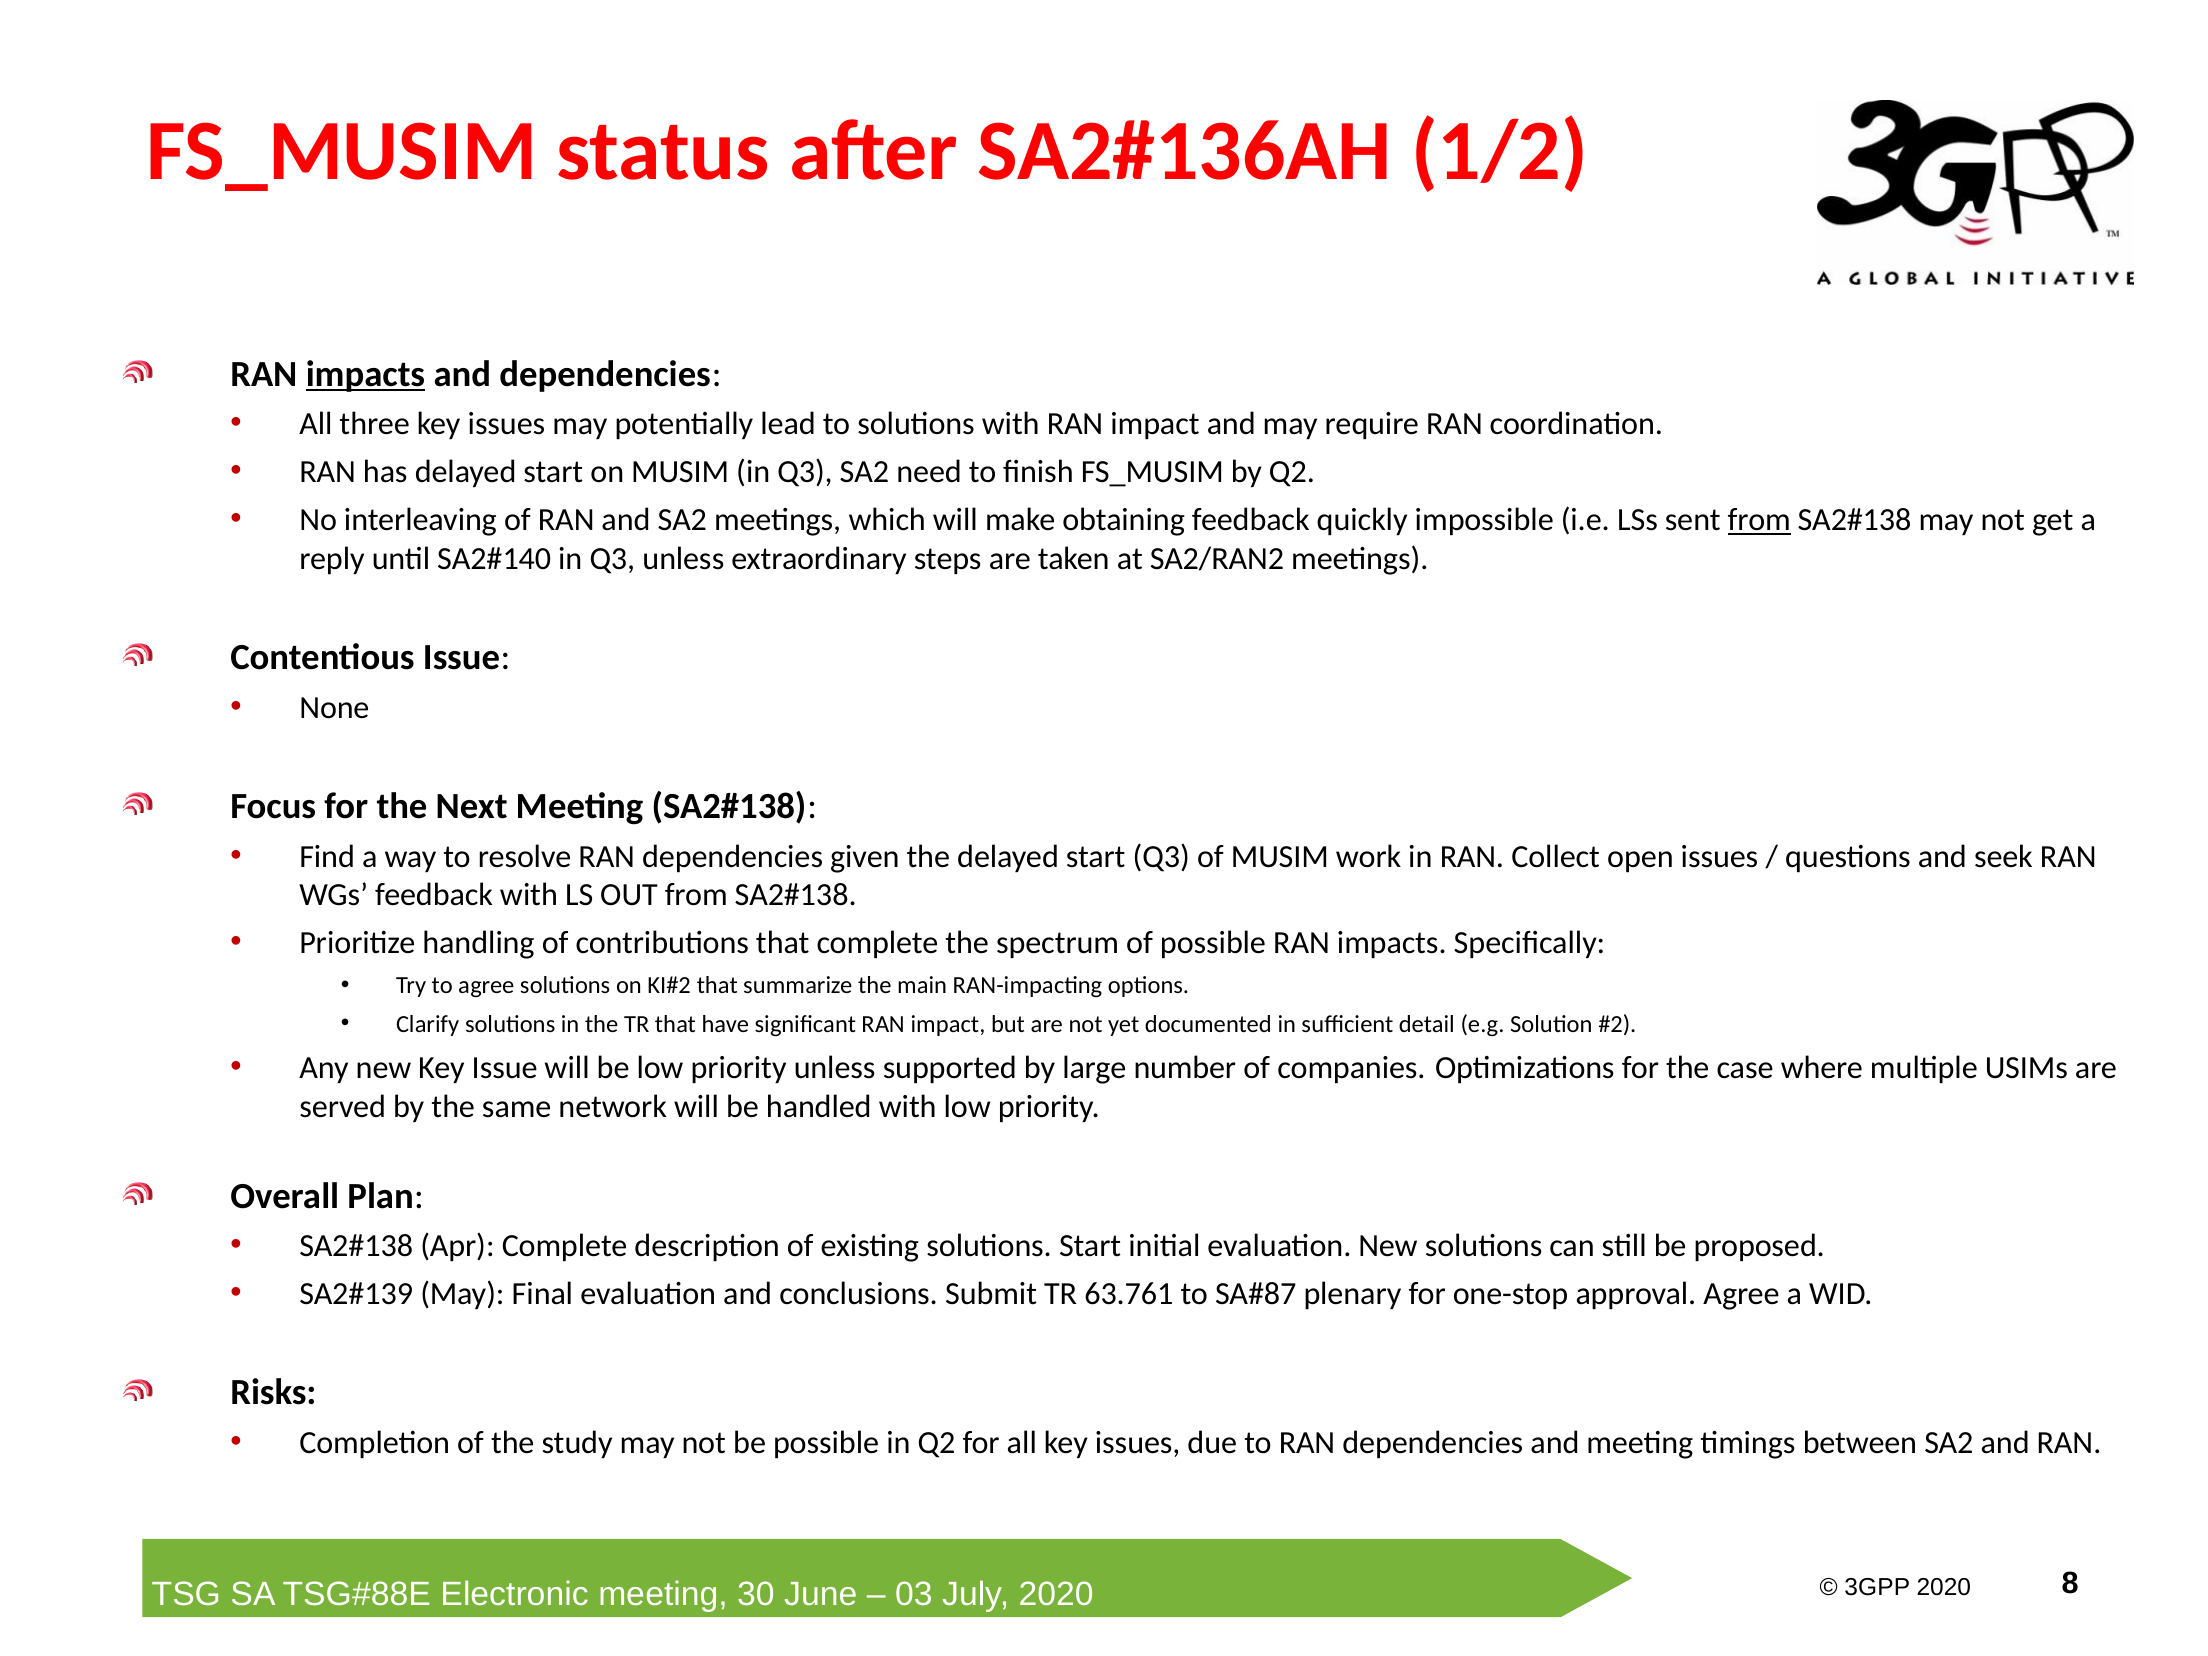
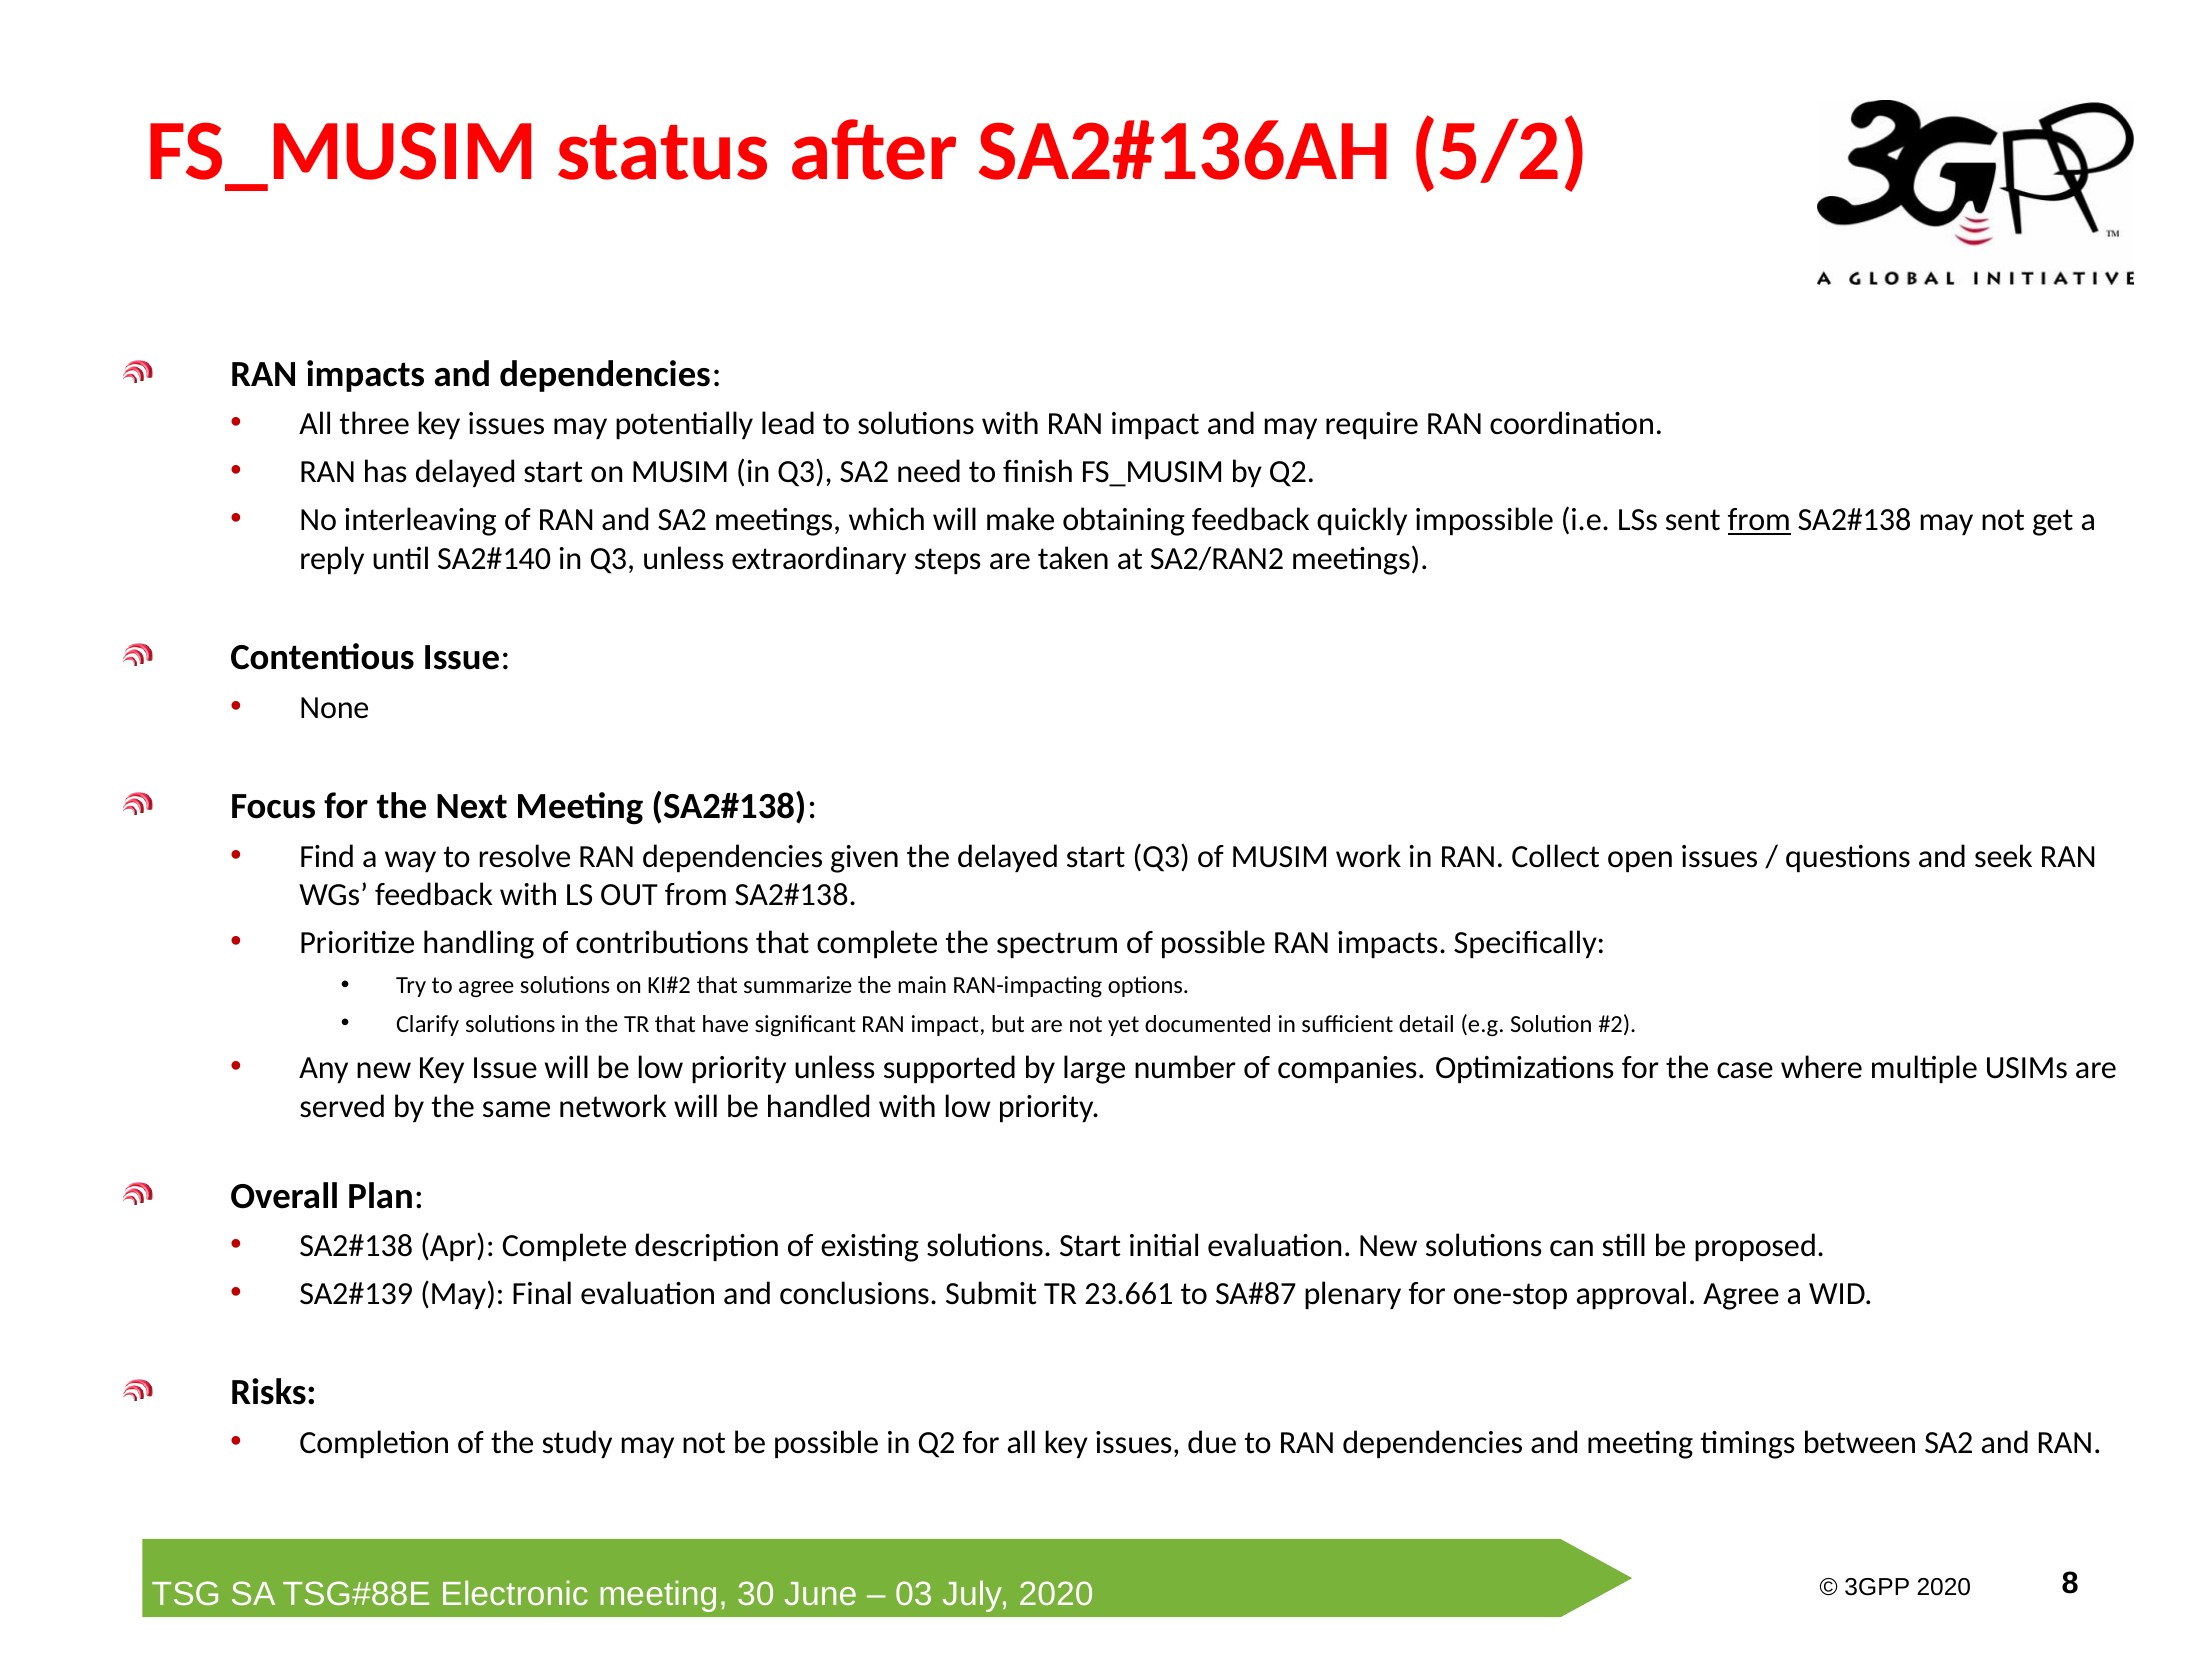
1/2: 1/2 -> 5/2 (1500, 151)
impacts underline: present -> none (365, 374)
63.761: 63.761 -> 23.661 (1129, 1294)
